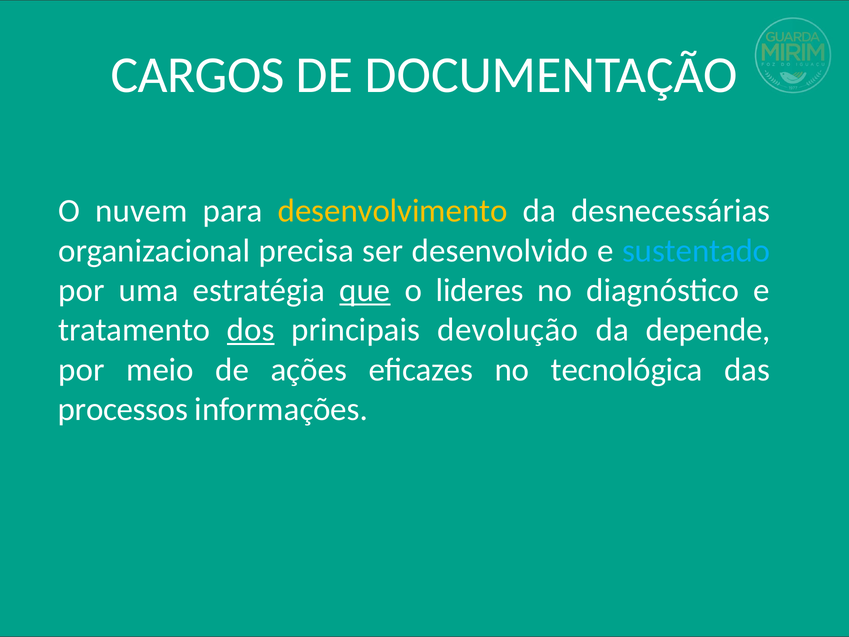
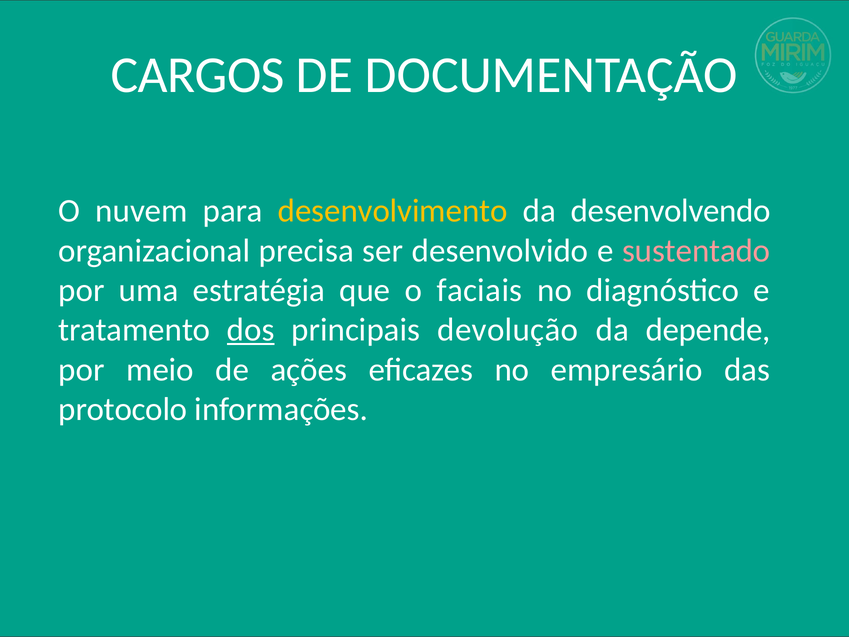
desnecessárias: desnecessárias -> desenvolvendo (671, 211)
sustentado colour: light blue -> pink (696, 251)
que underline: present -> none (365, 290)
lideres: lideres -> faciais (479, 290)
tecnológica: tecnológica -> empresário (627, 370)
processos: processos -> protocolo (123, 409)
